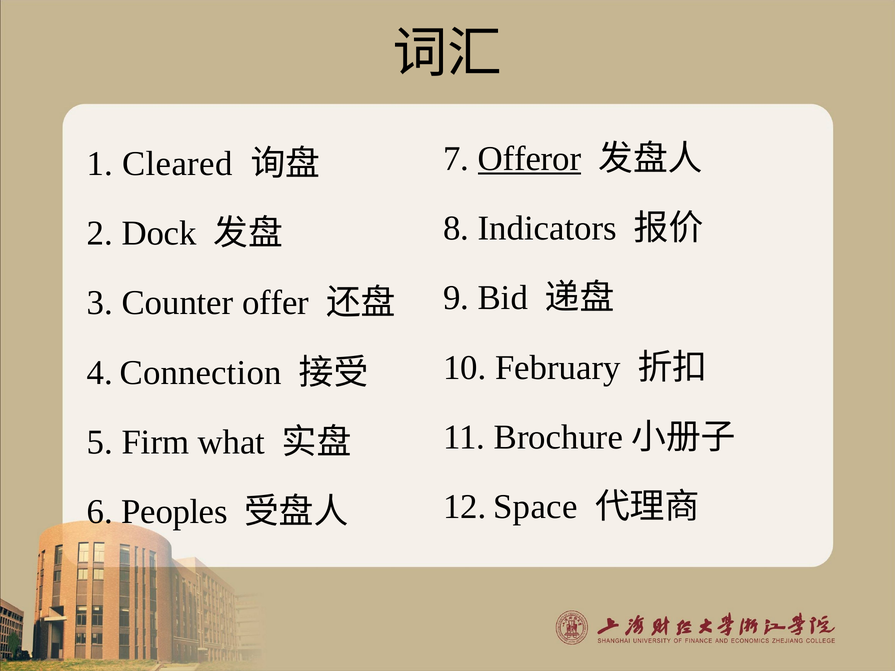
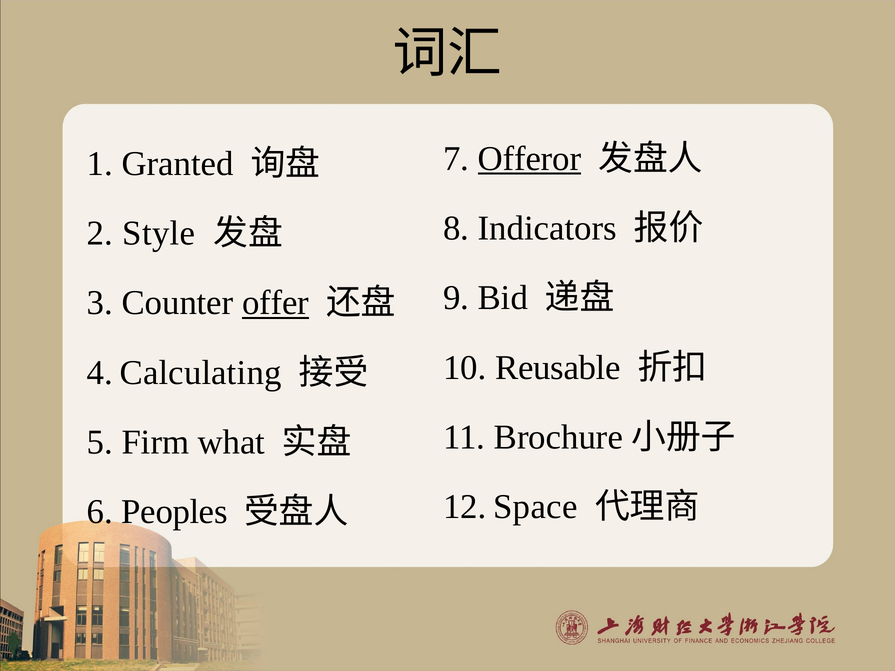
Cleared: Cleared -> Granted (178, 164)
Dock: Dock -> Style (159, 233)
offer underline: none -> present (276, 303)
February: February -> Reusable (558, 368)
Connection: Connection -> Calculating (201, 373)
